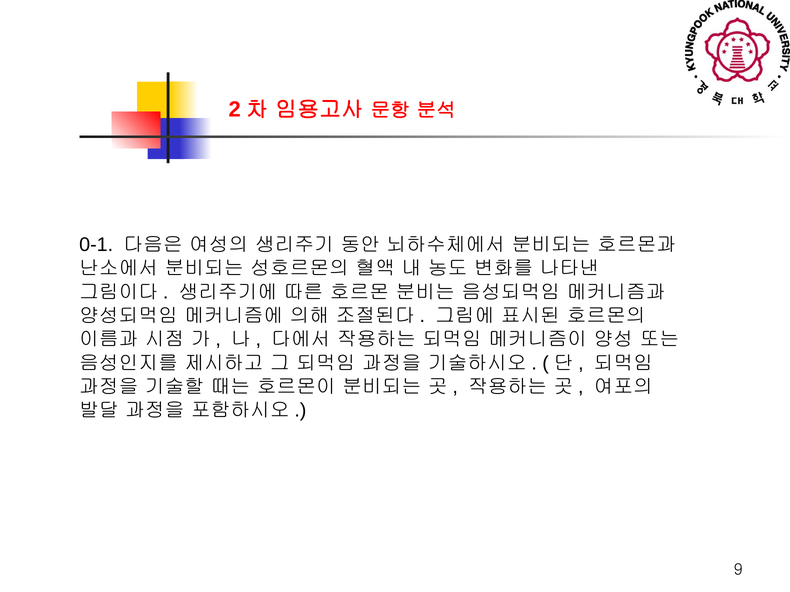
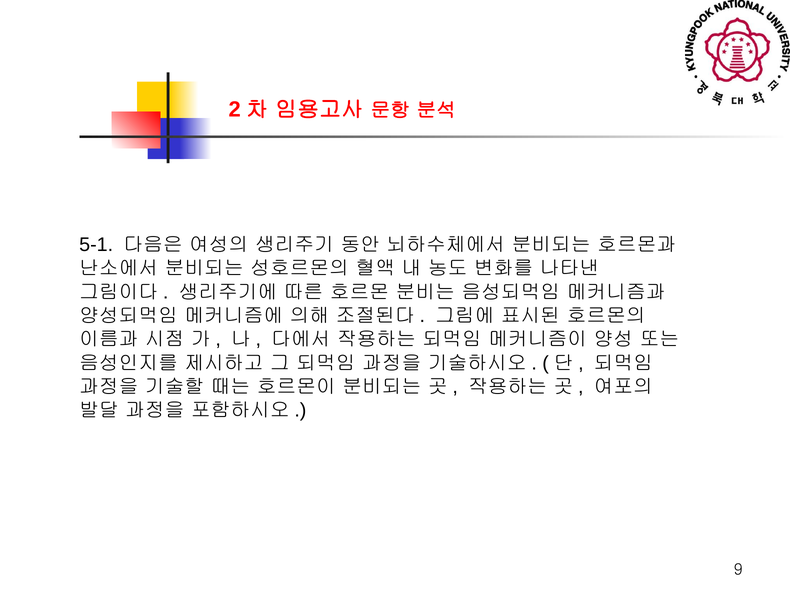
0-1: 0-1 -> 5-1 (96, 245)
